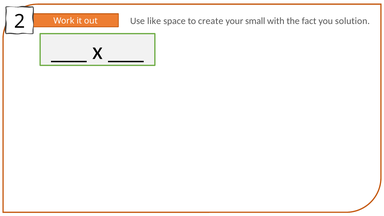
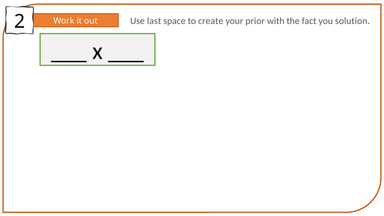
like: like -> last (154, 21)
small: small -> prior (255, 21)
